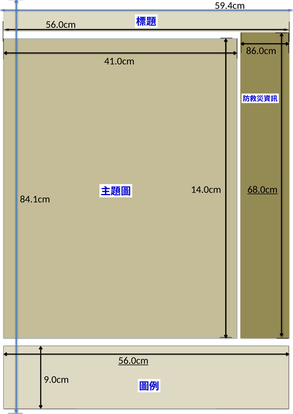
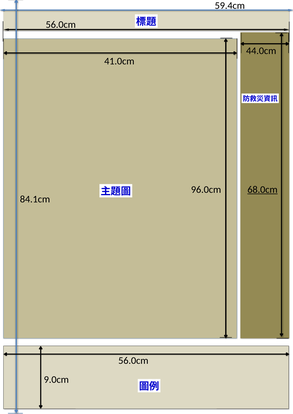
86.0cm: 86.0cm -> 44.0cm (261, 51)
14.0cm: 14.0cm -> 96.0cm (206, 190)
56.0cm underline: present -> none (133, 361)
